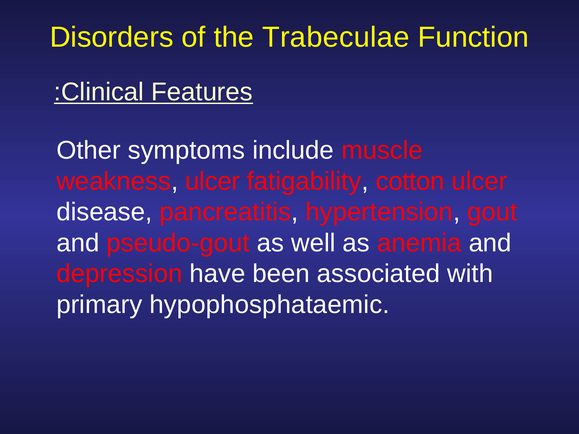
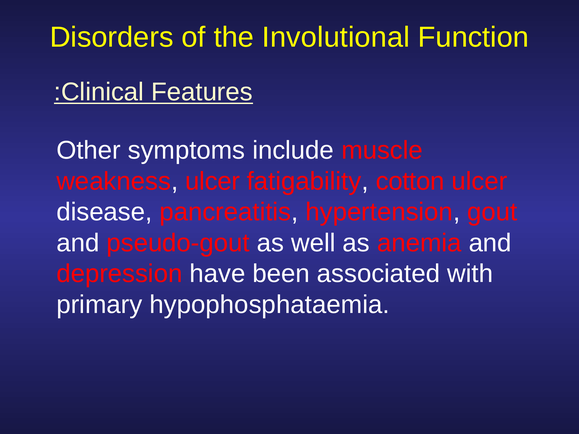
Trabeculae: Trabeculae -> Involutional (336, 37)
hypophosphataemic: hypophosphataemic -> hypophosphataemia (270, 305)
